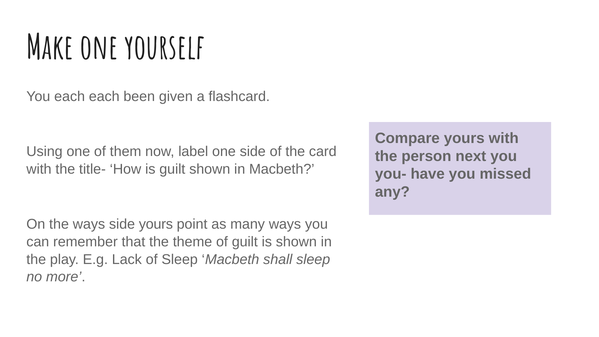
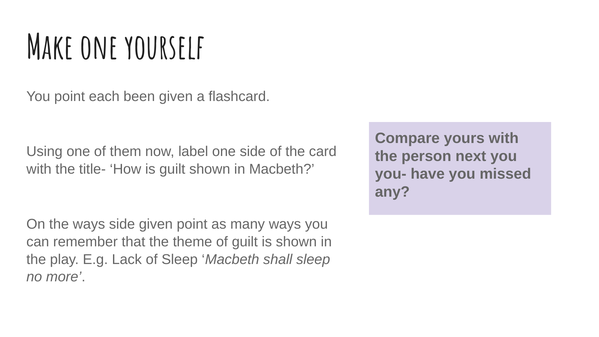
You each: each -> point (70, 97)
side yours: yours -> given (156, 224)
